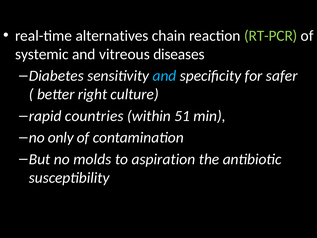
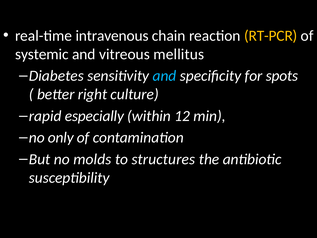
alternatives: alternatives -> intravenous (112, 36)
RT-PCR colour: light green -> yellow (271, 36)
diseases: diseases -> mellitus (179, 54)
safer: safer -> spots (282, 76)
countries: countries -> especially (94, 116)
51: 51 -> 12 (182, 116)
aspiration: aspiration -> structures (163, 159)
